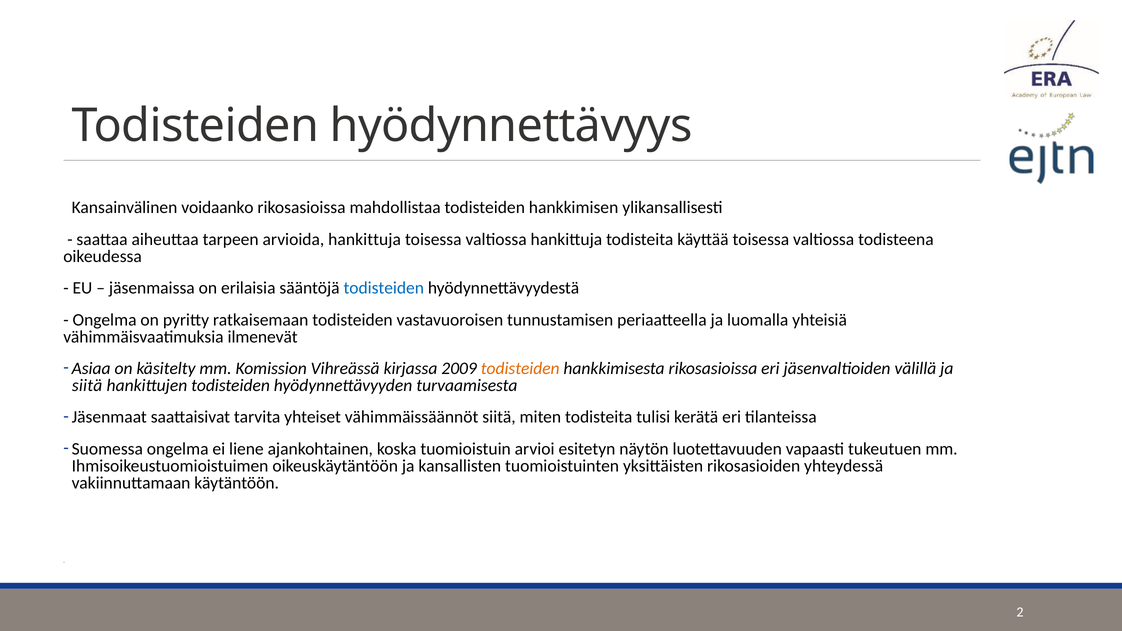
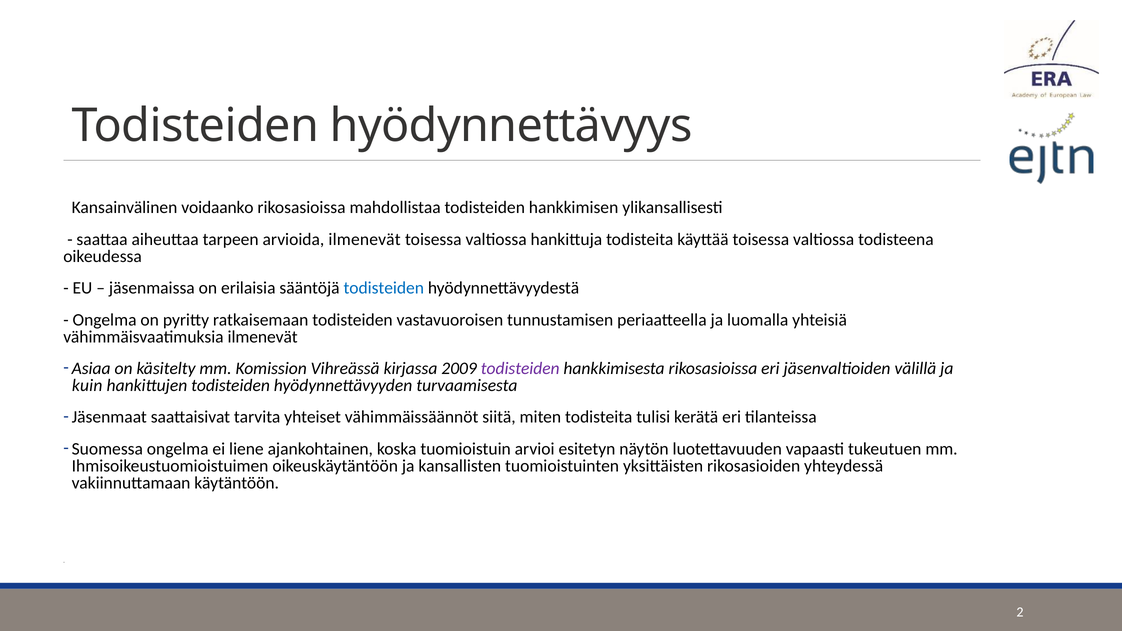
arvioida hankittuja: hankittuja -> ilmenevät (365, 239)
todisteiden colour: orange -> purple (520, 369)
siitä: siitä -> kuin (87, 386)
